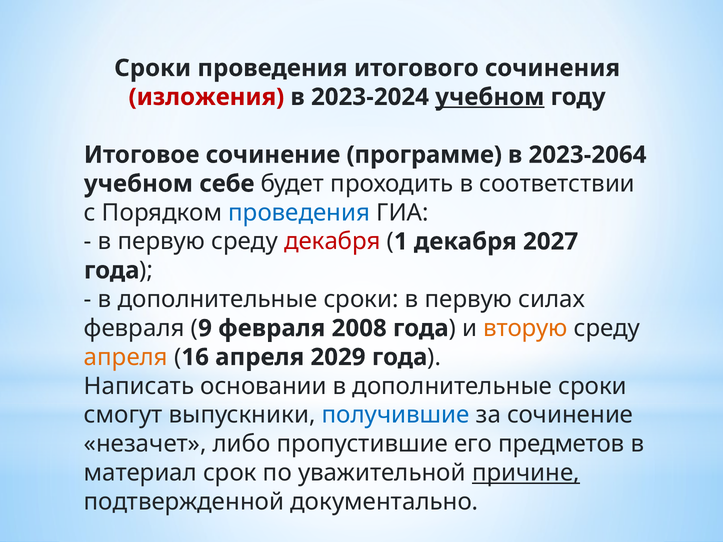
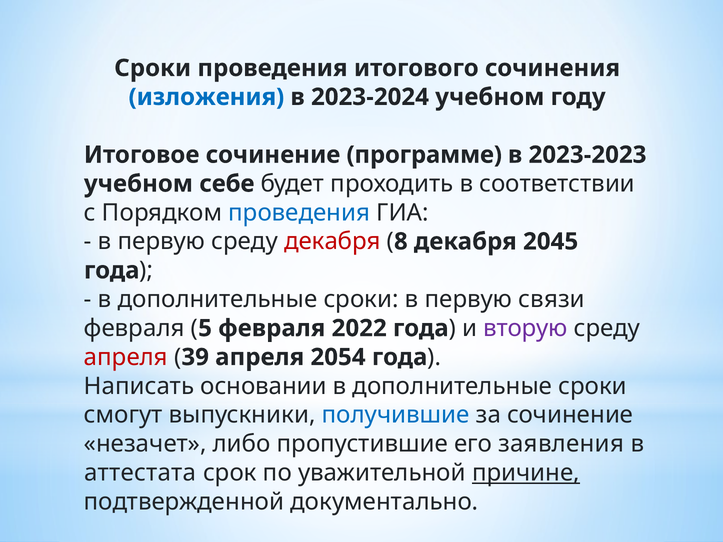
изложения colour: red -> blue (206, 97)
учебном underline: present -> none (490, 97)
2023-2064: 2023-2064 -> 2023-2023 (588, 155)
1: 1 -> 8 (401, 242)
2027: 2027 -> 2045 (551, 242)
силах: силах -> связи (552, 299)
9: 9 -> 5 (205, 328)
2008: 2008 -> 2022 (359, 328)
вторую colour: orange -> purple (526, 328)
апреля colour: orange -> red (126, 357)
16: 16 -> 39 (195, 357)
2029: 2029 -> 2054 (338, 357)
предметов: предметов -> заявления (561, 444)
материал: материал -> аттестата (140, 473)
